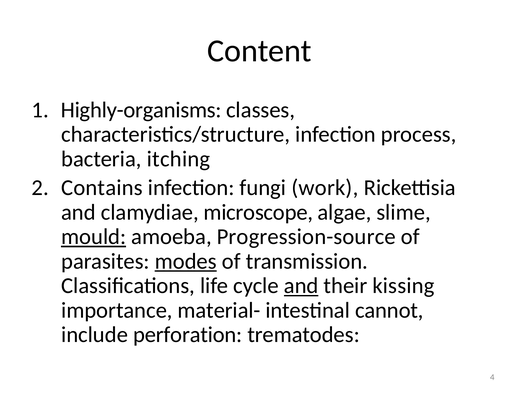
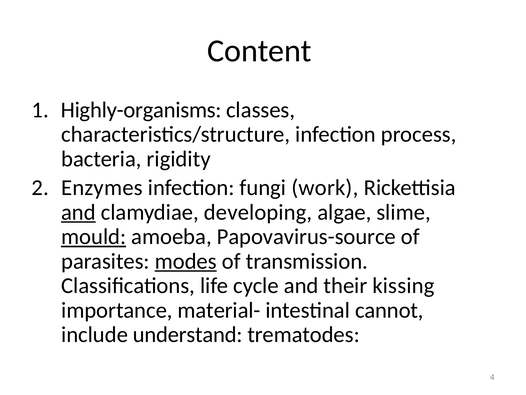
itching: itching -> rigidity (179, 159)
Contains: Contains -> Enzymes (102, 187)
and underline: none -> present (78, 212)
microscope: microscope -> developing (258, 212)
Progression-source: Progression-source -> Papovavirus-source (306, 236)
and underline: present -> none (301, 285)
perforation: perforation -> understand (188, 334)
